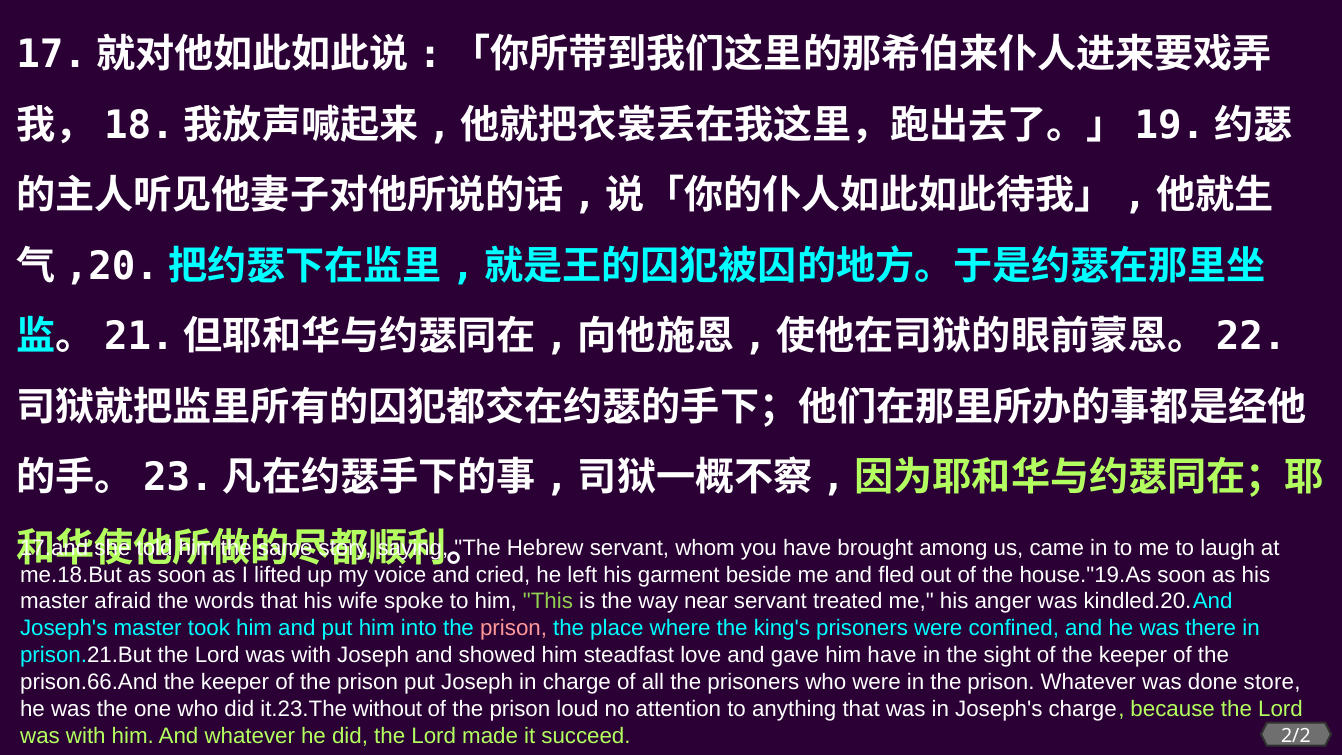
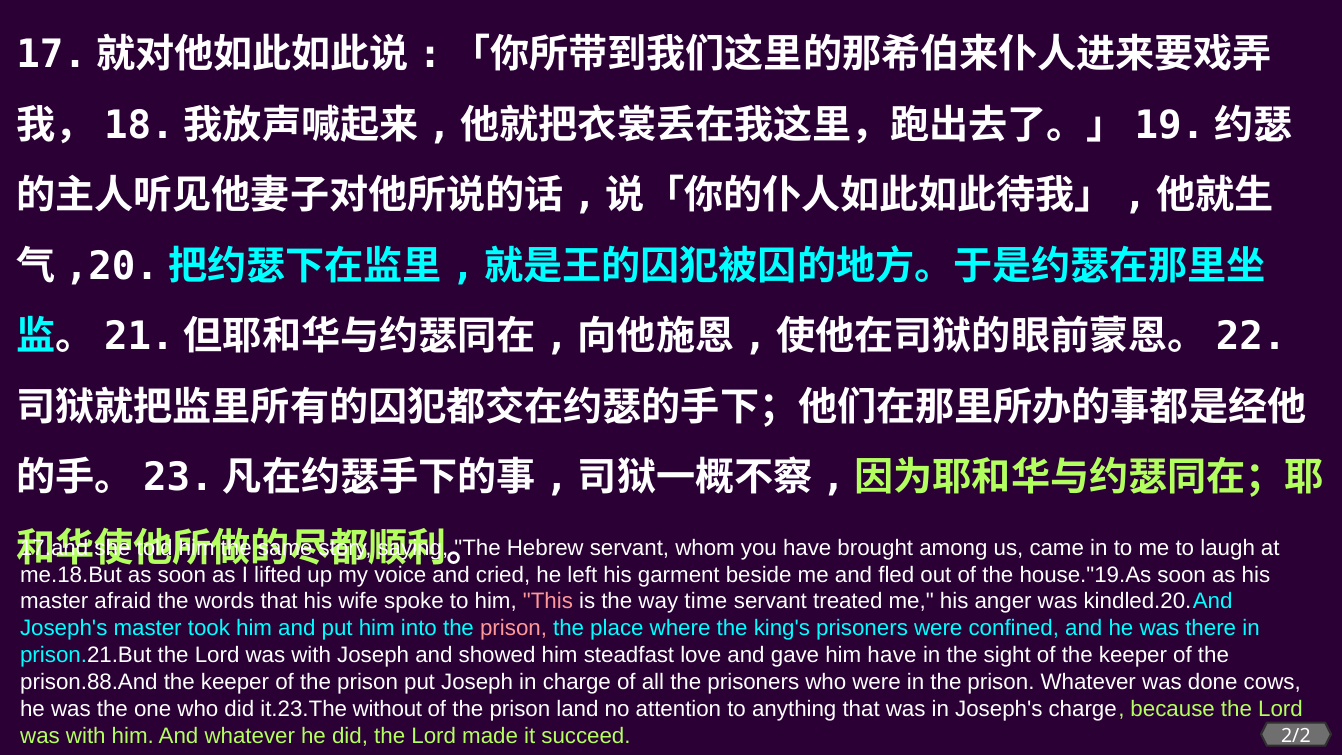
This colour: light green -> pink (548, 601)
near: near -> time (706, 601)
prison.66.And: prison.66.And -> prison.88.And (89, 682)
store: store -> cows (1272, 682)
loud: loud -> land (577, 709)
